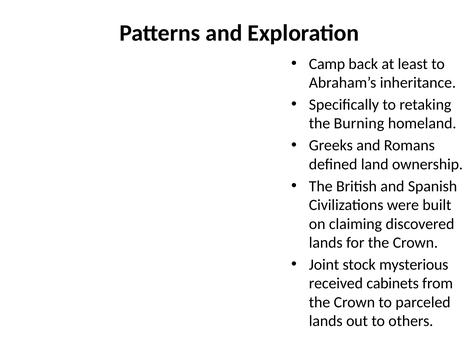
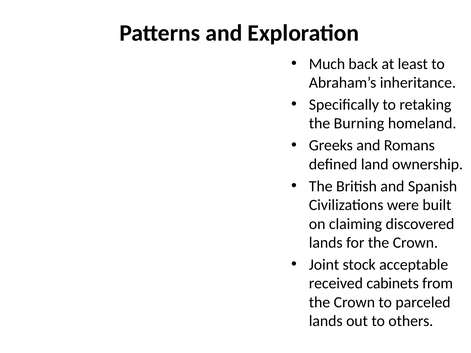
Camp: Camp -> Much (327, 64)
mysterious: mysterious -> acceptable (414, 265)
